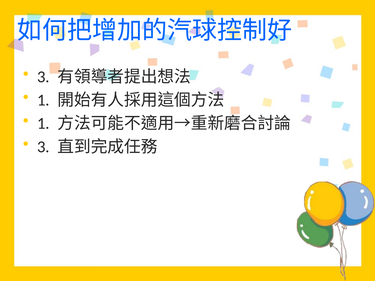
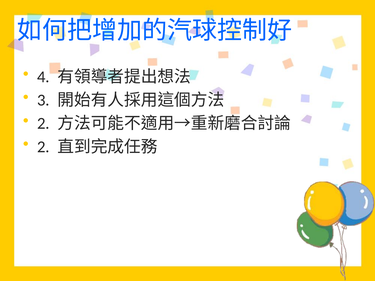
3: 3 -> 4 (43, 77)
1: 1 -> 3 (43, 100)
1: 1 -> 2 (43, 124)
3: 3 -> 2 (43, 147)
